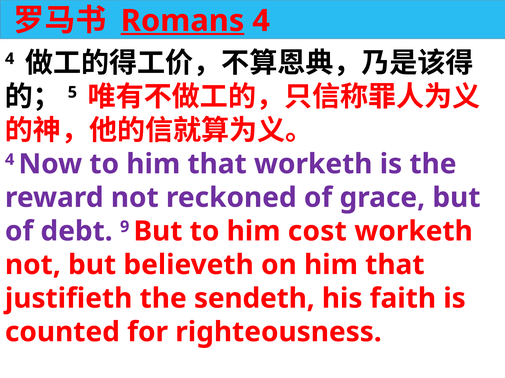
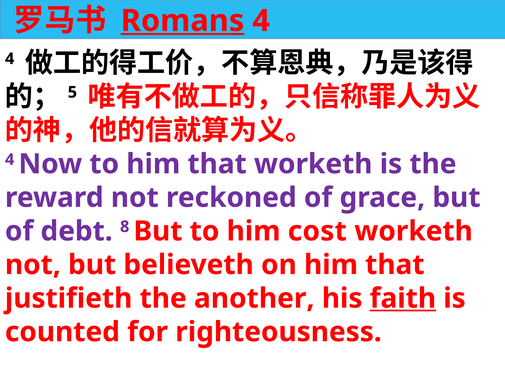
9: 9 -> 8 (125, 227)
sendeth: sendeth -> another (254, 299)
faith underline: none -> present (403, 299)
